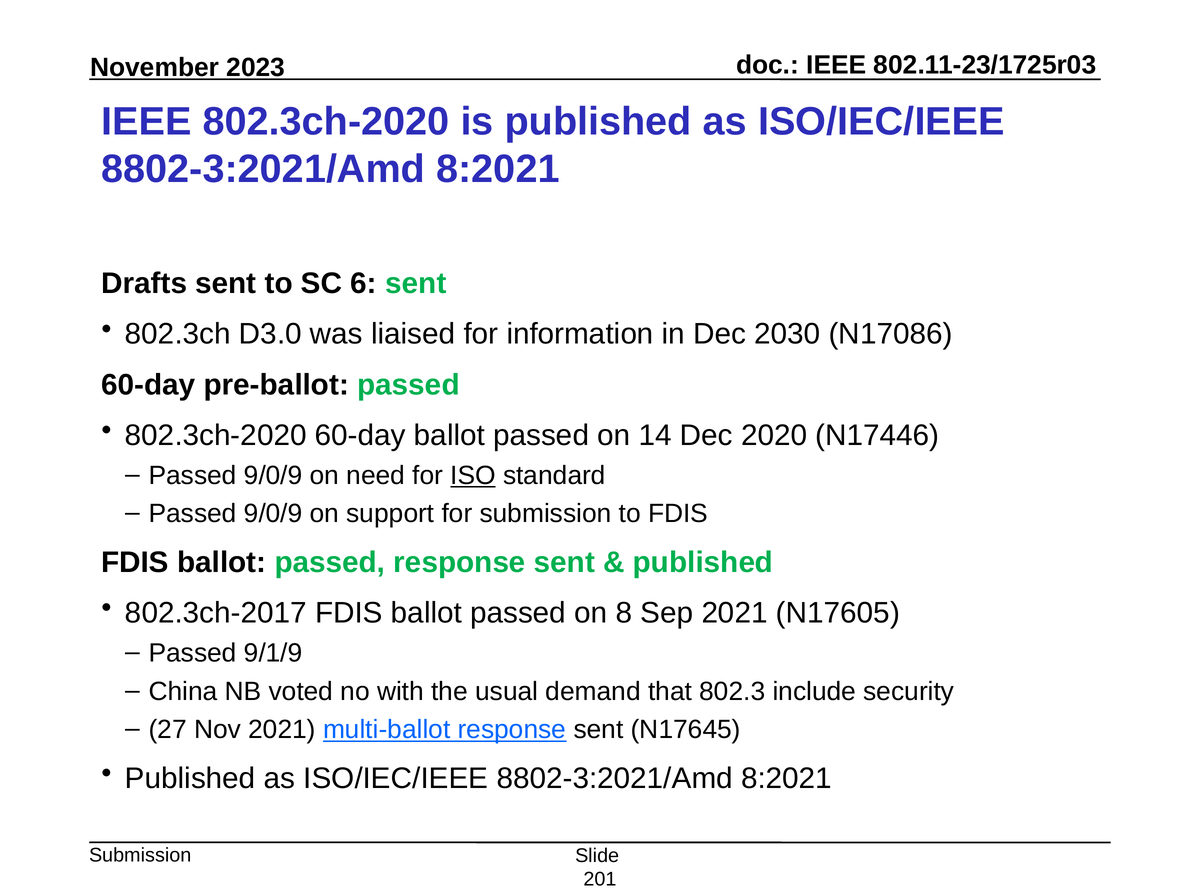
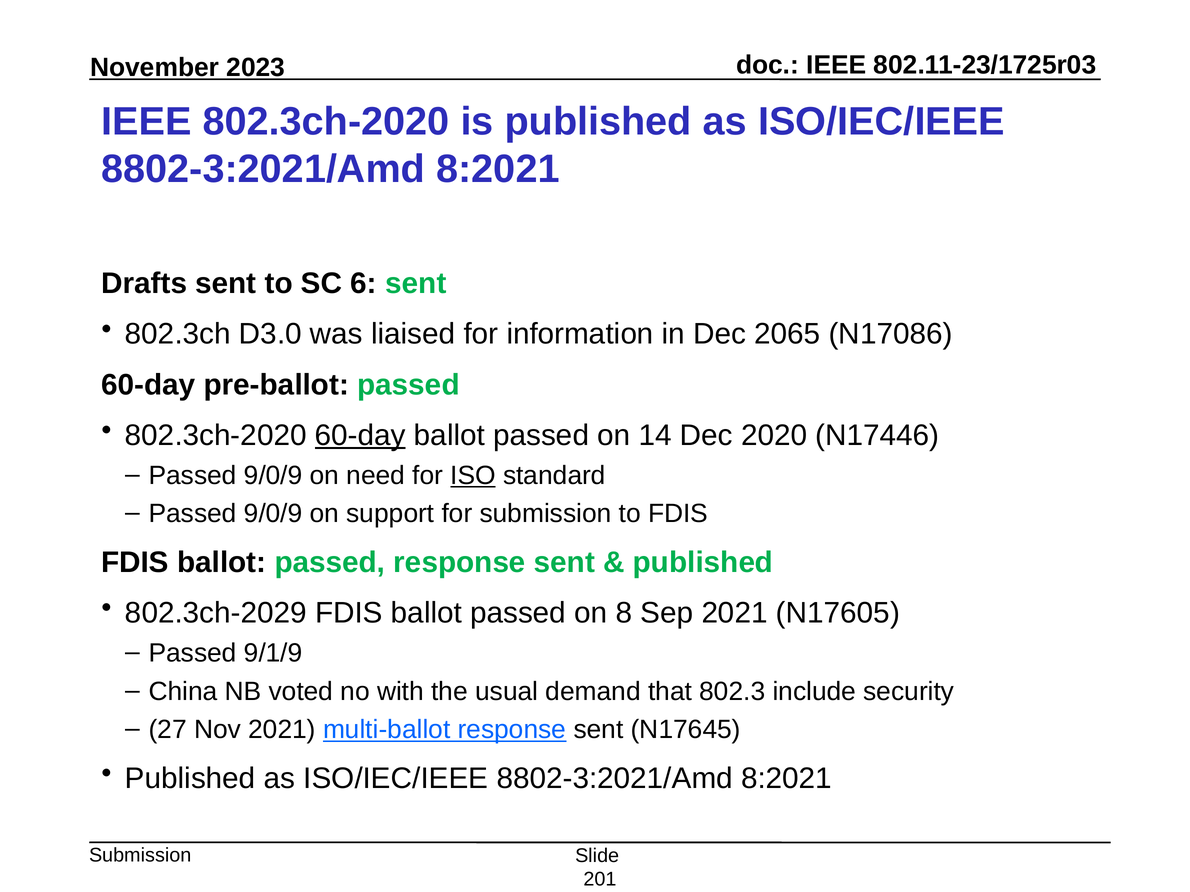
2030: 2030 -> 2065 (787, 334)
60-day underline: none -> present (360, 436)
802.3ch-2017: 802.3ch-2017 -> 802.3ch-2029 (216, 613)
